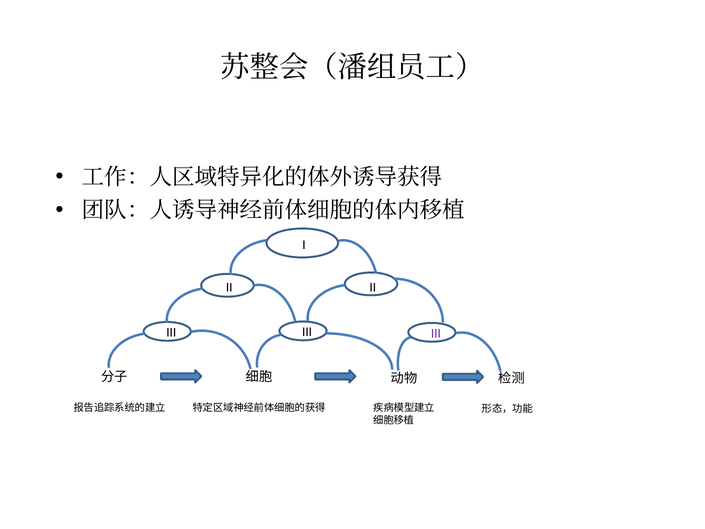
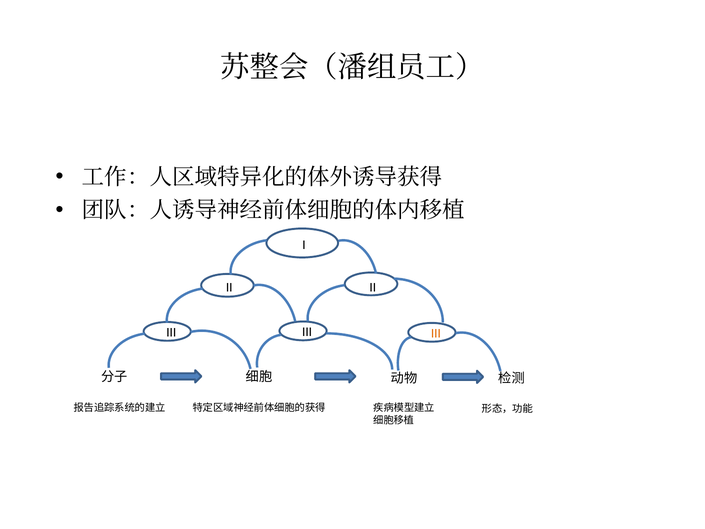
III colour: purple -> orange (436, 333)
